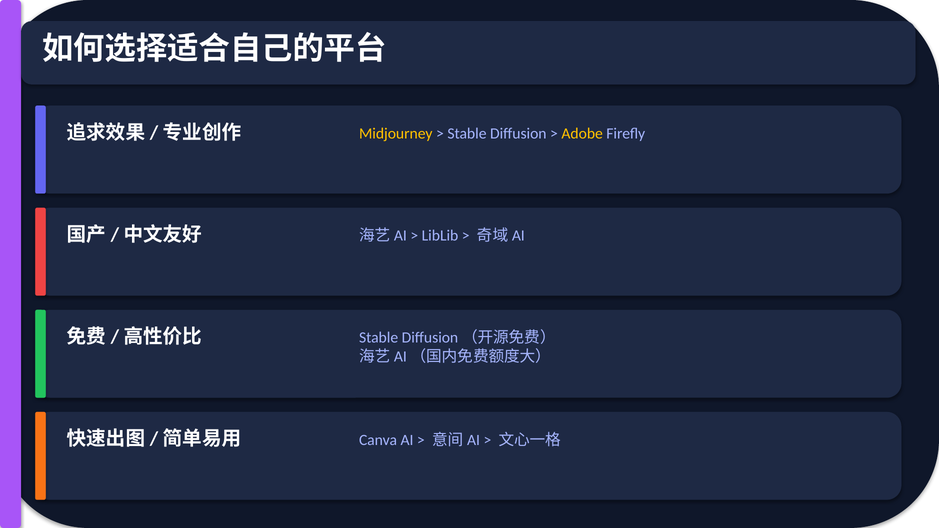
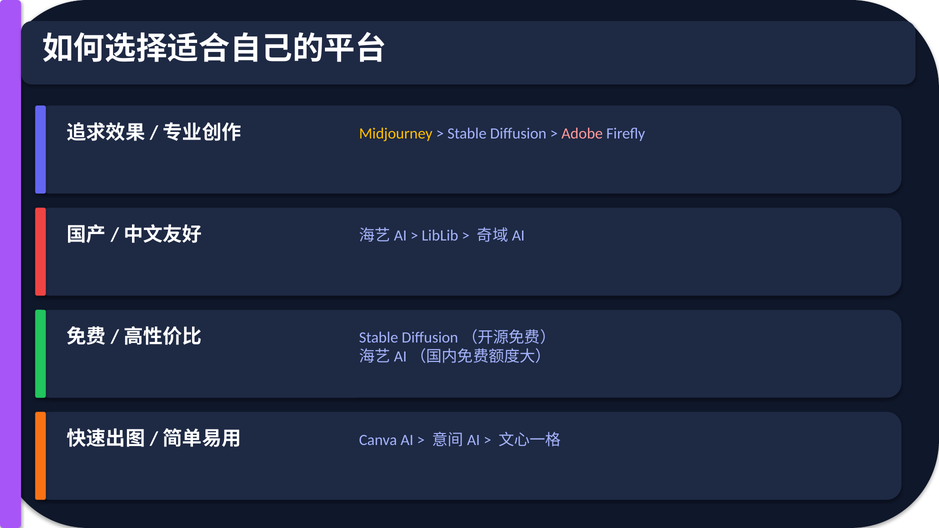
Adobe colour: yellow -> pink (582, 134)
